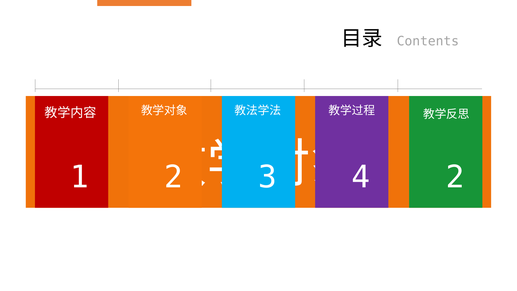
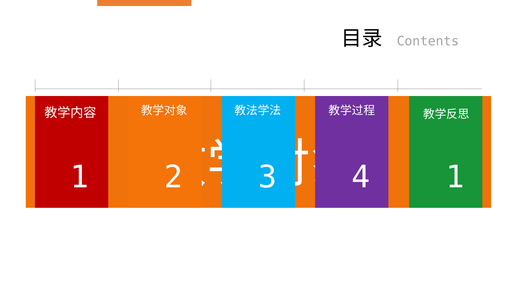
2: 2 -> 1 (455, 177)
